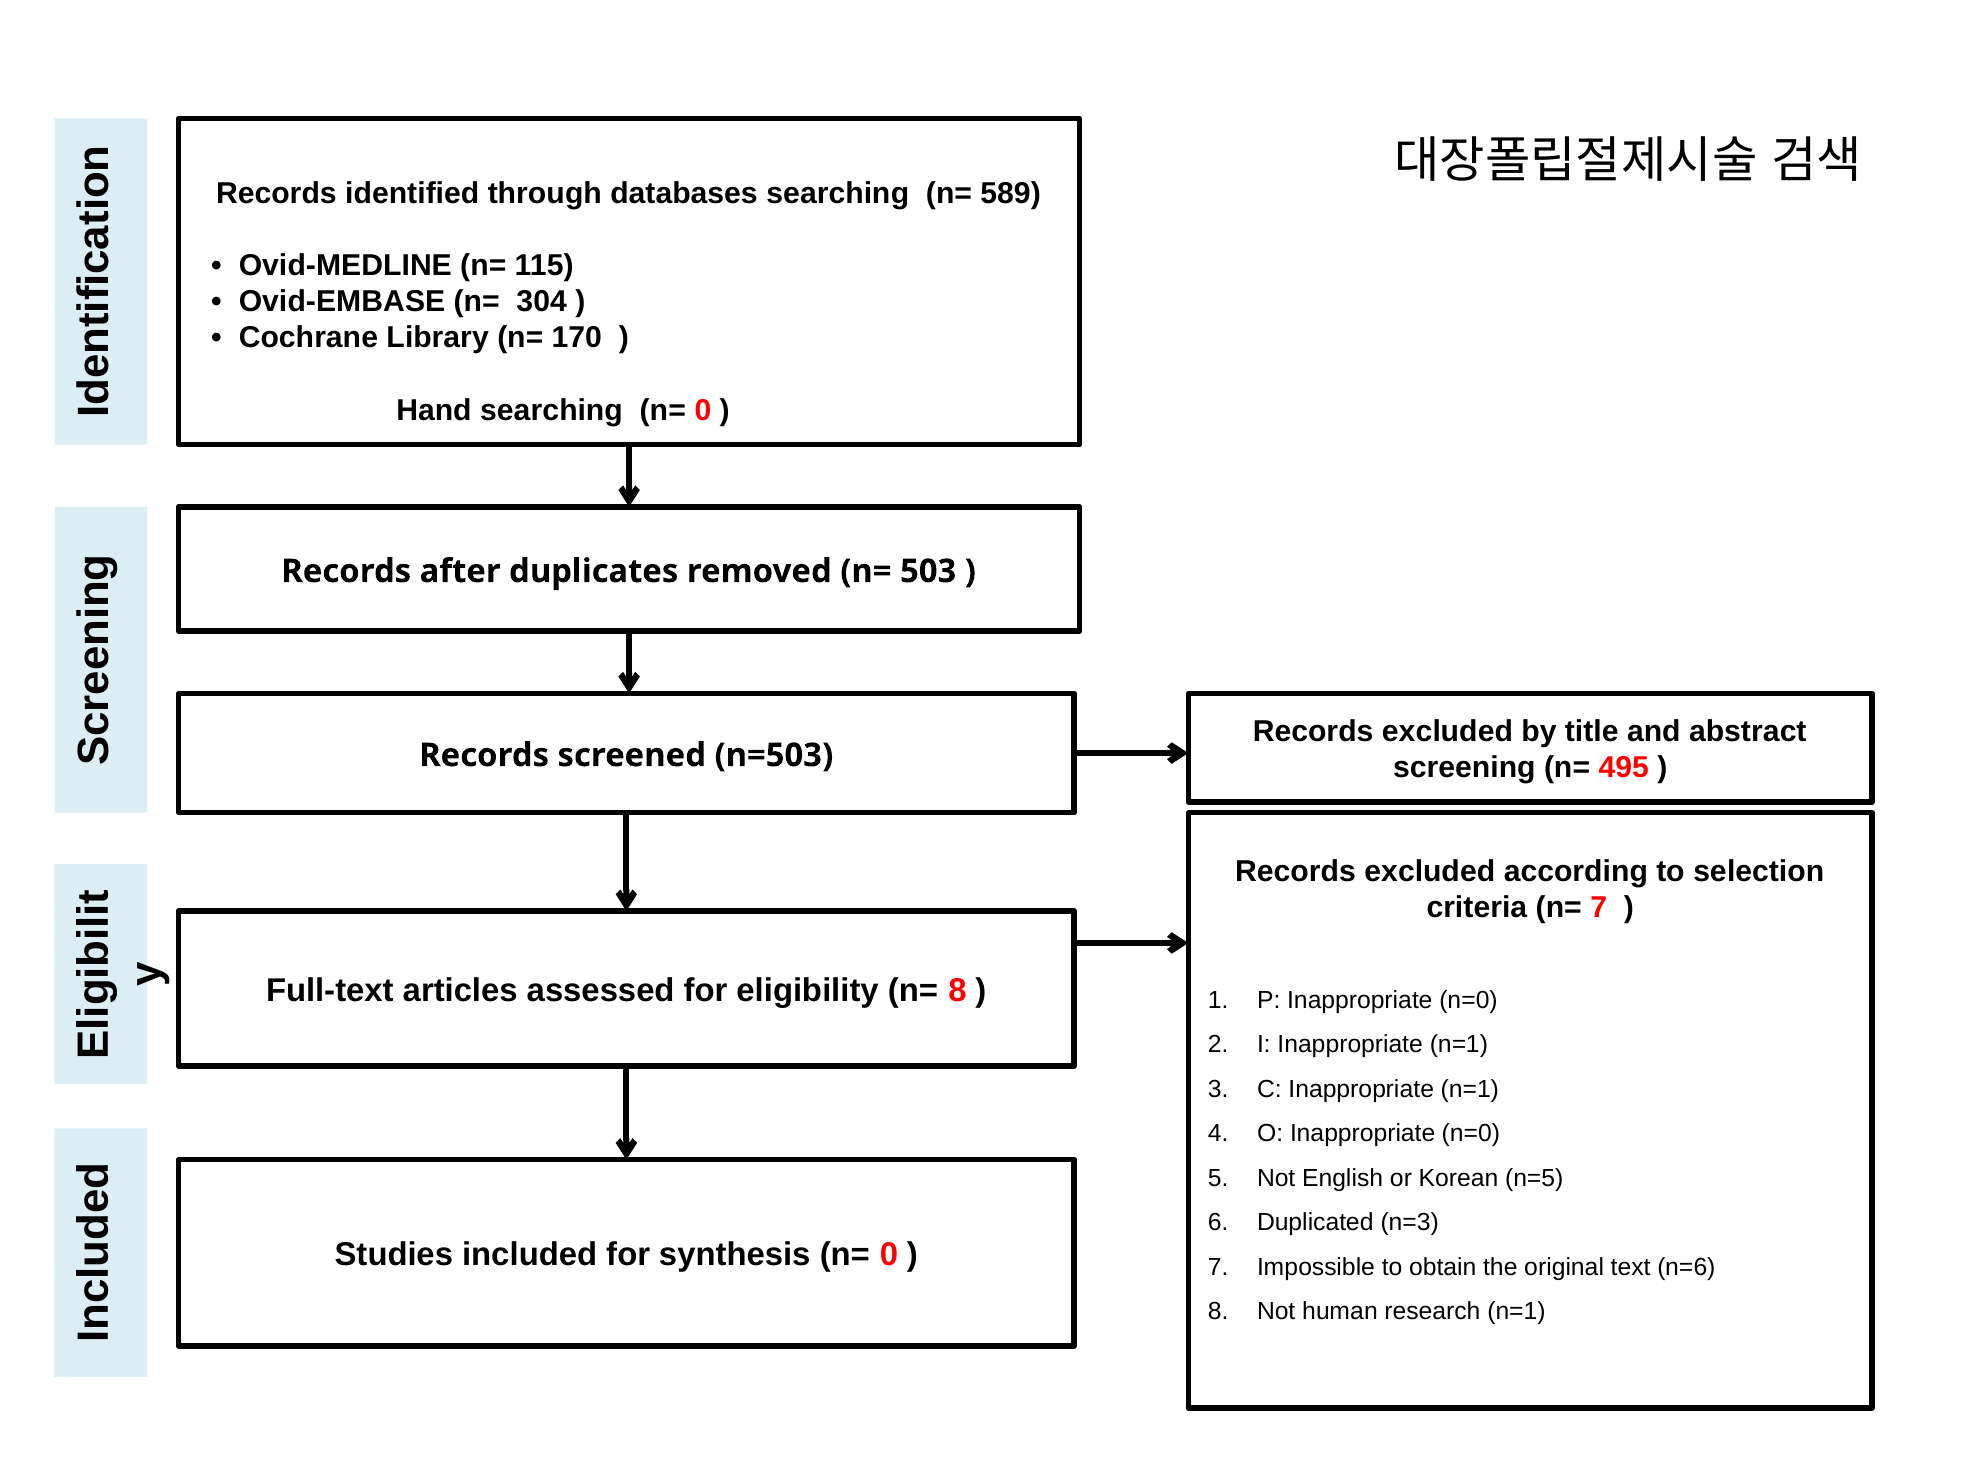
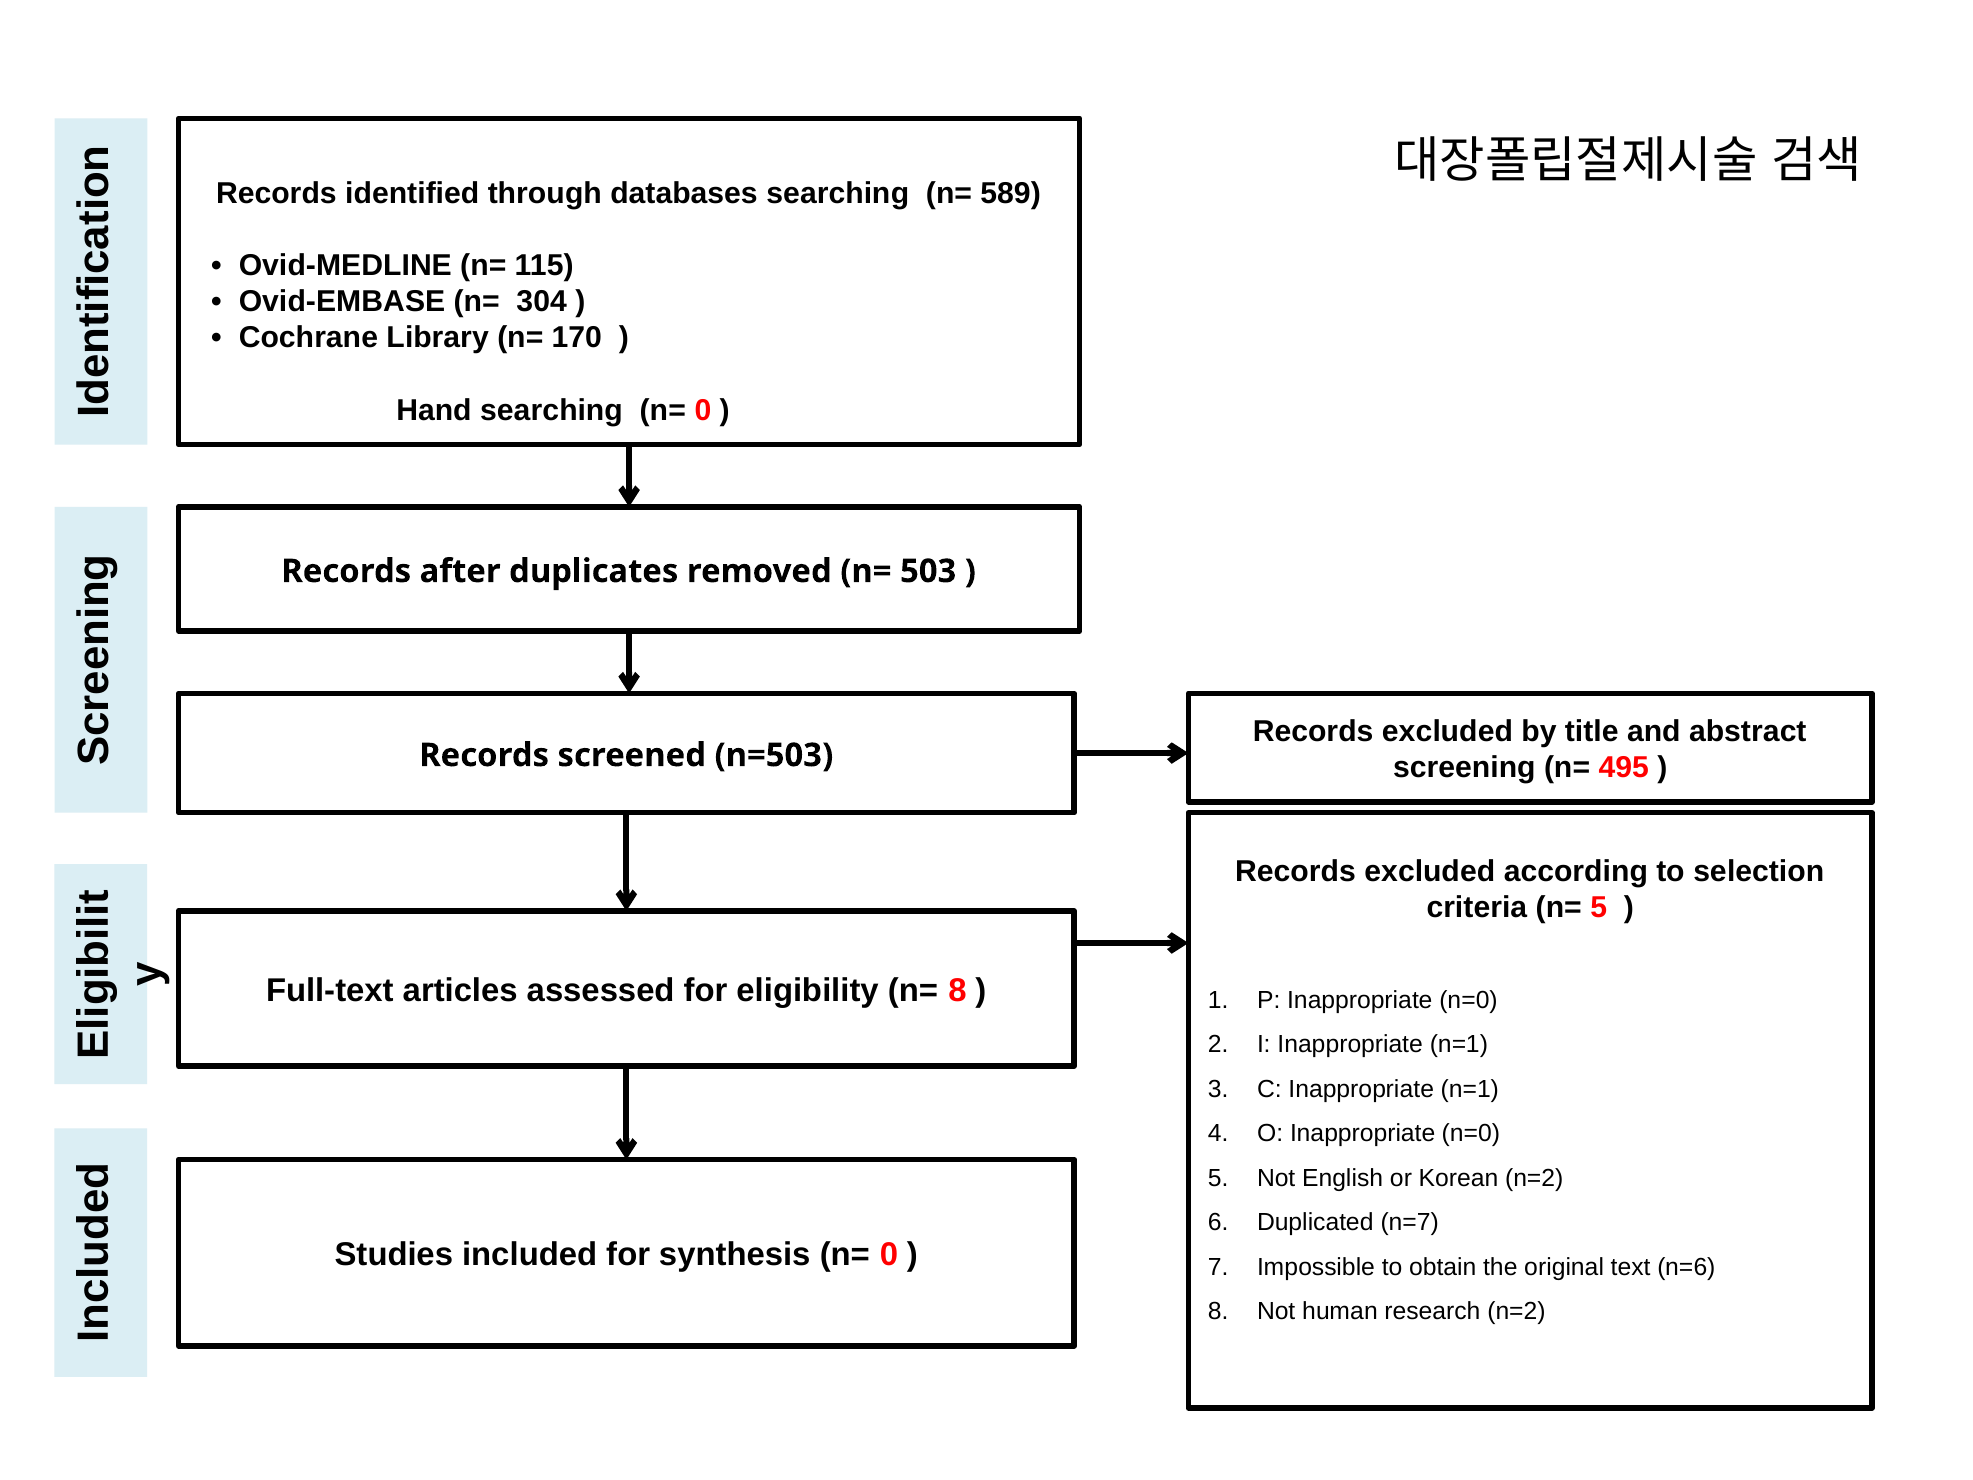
n= 7: 7 -> 5 (1599, 908)
Korean n=5: n=5 -> n=2 (1534, 1178)
n=3: n=3 -> n=7 (1410, 1222)
research n=1: n=1 -> n=2 (1516, 1311)
